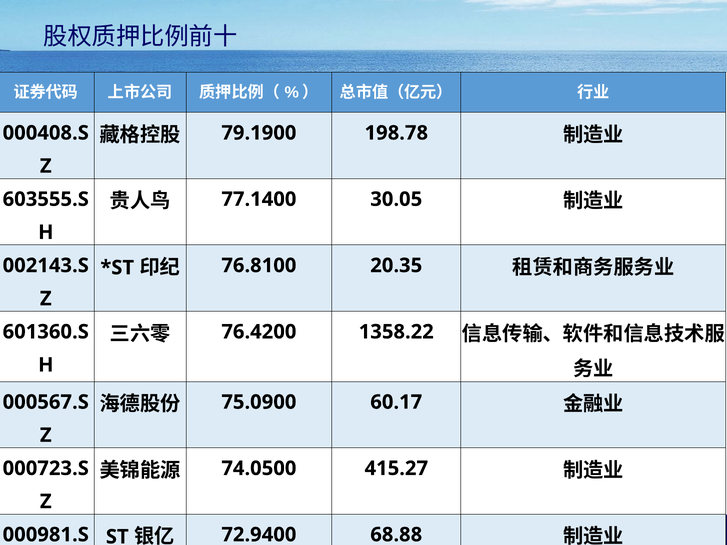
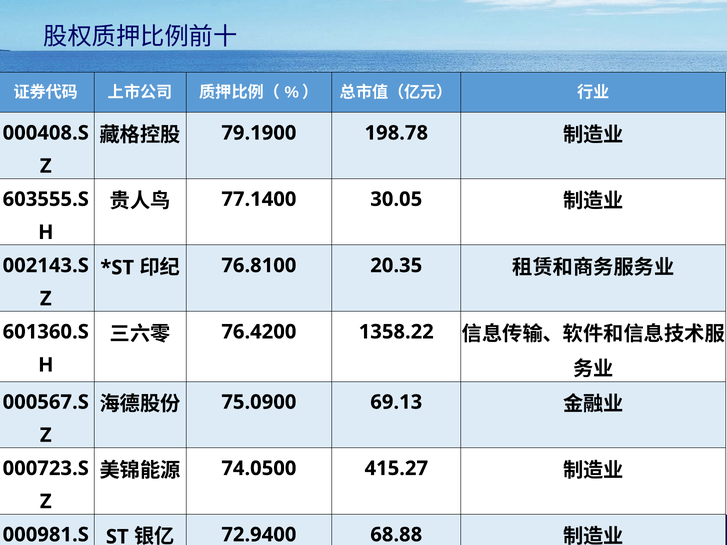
60.17: 60.17 -> 69.13 (396, 402)
